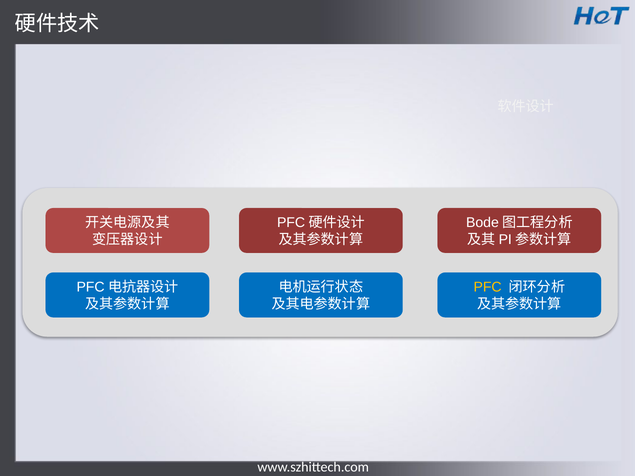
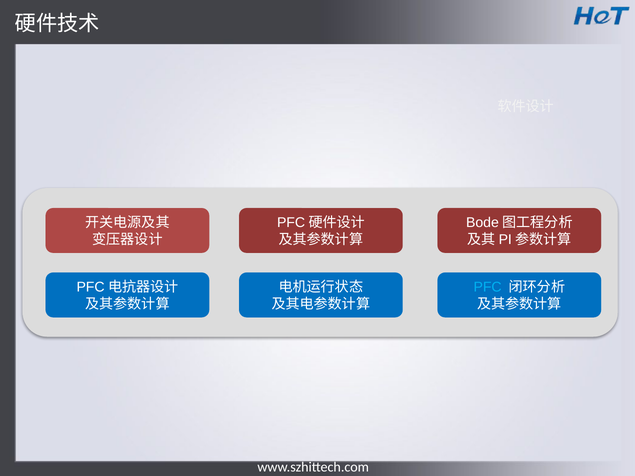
PFC colour: yellow -> light blue (488, 287)
